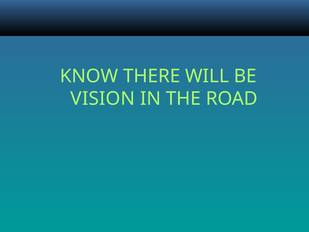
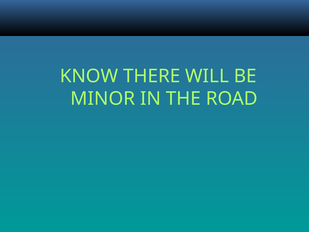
VISION: VISION -> MINOR (103, 99)
